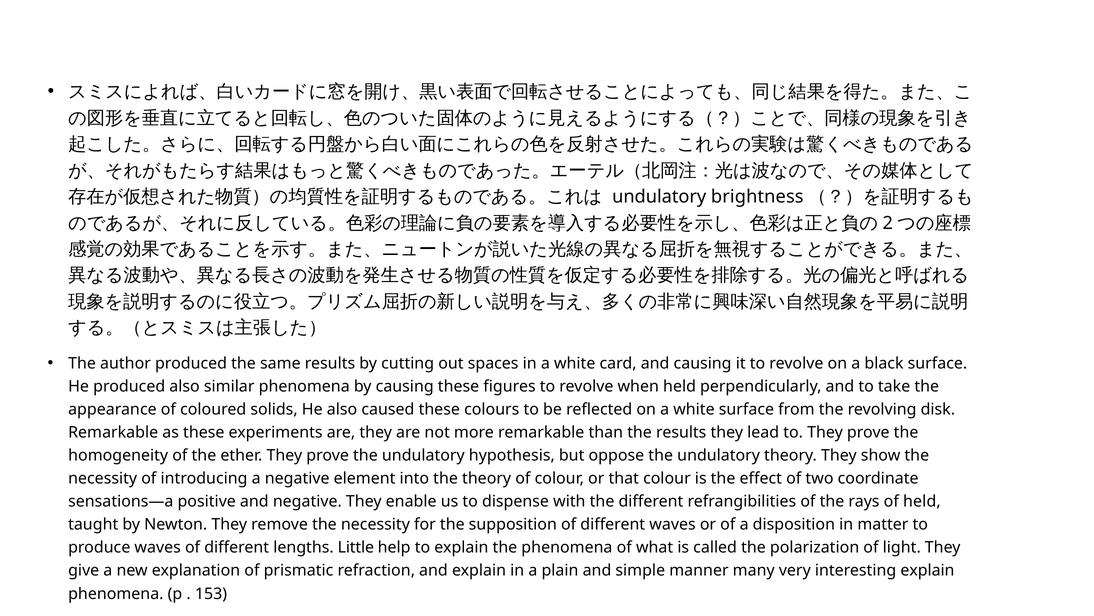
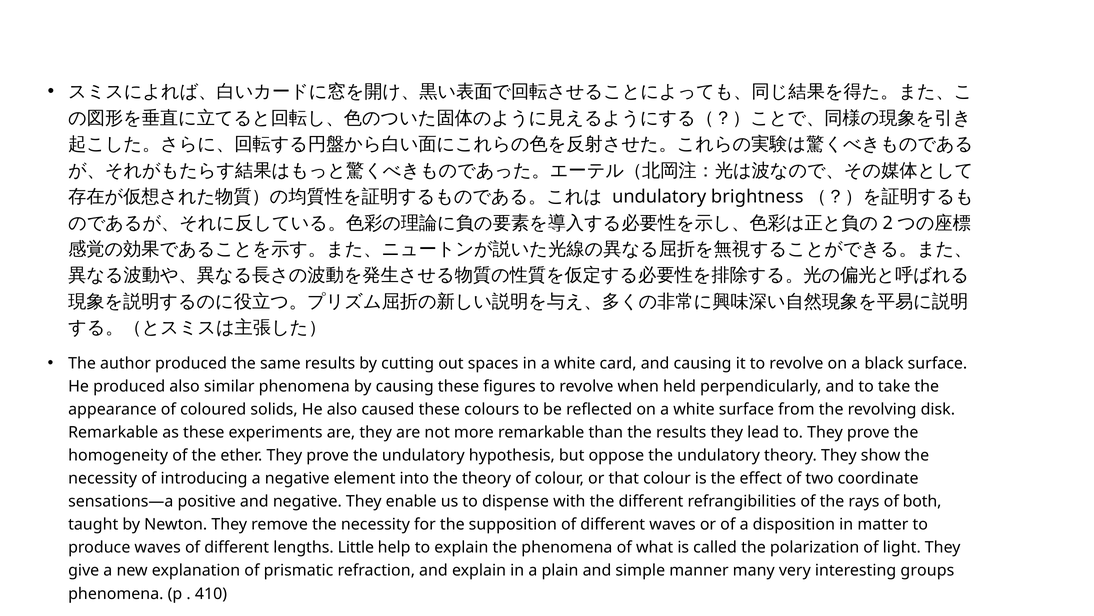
of held: held -> both (922, 501)
interesting explain: explain -> groups (927, 570)
153: 153 -> 410 (211, 593)
